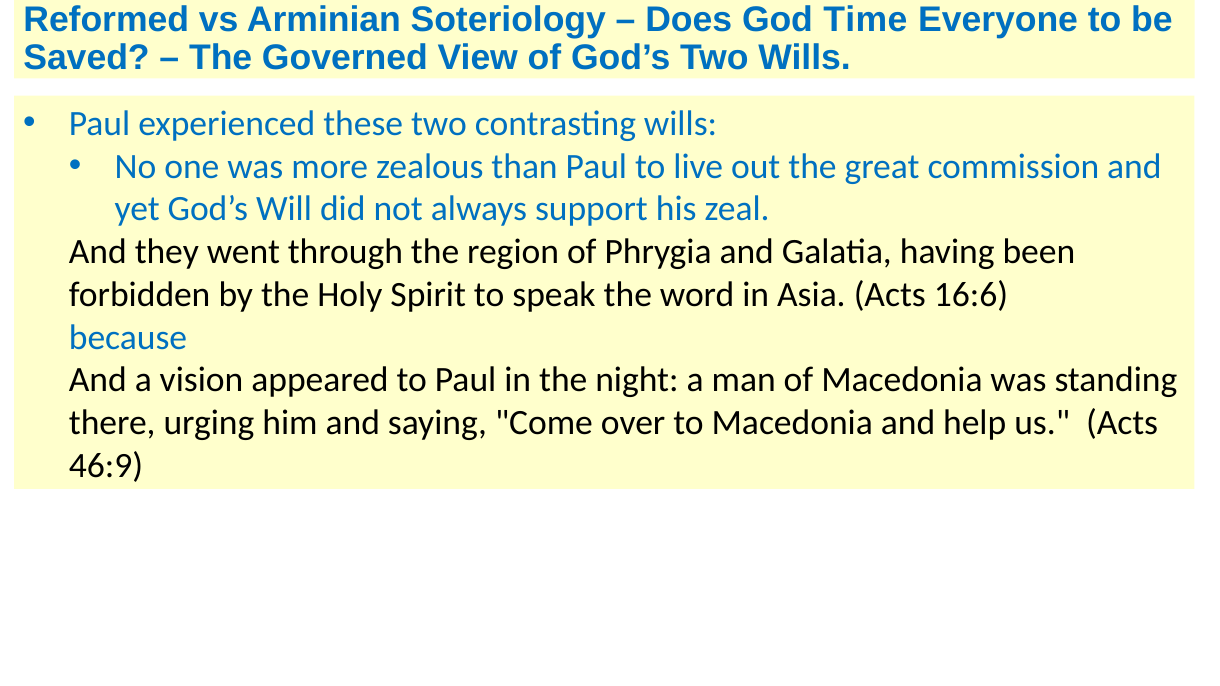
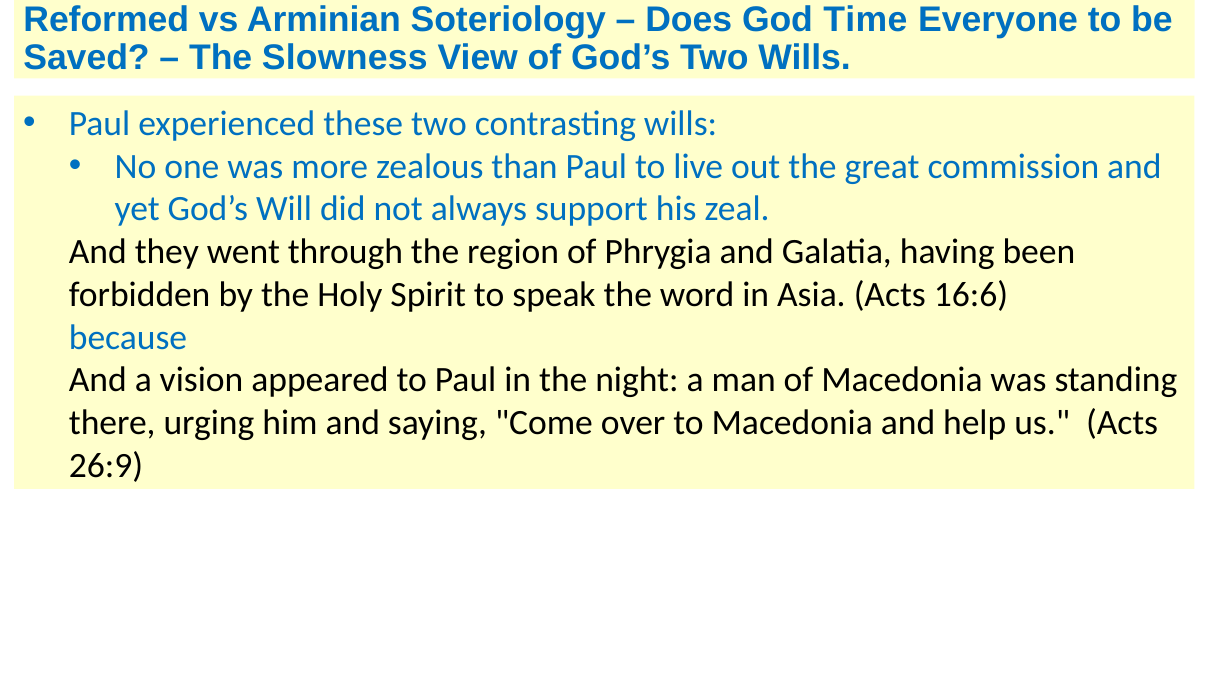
Governed: Governed -> Slowness (345, 58)
46:9: 46:9 -> 26:9 (106, 466)
